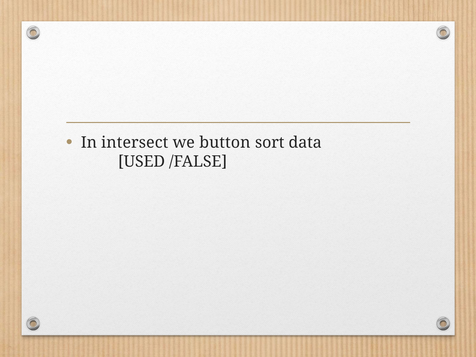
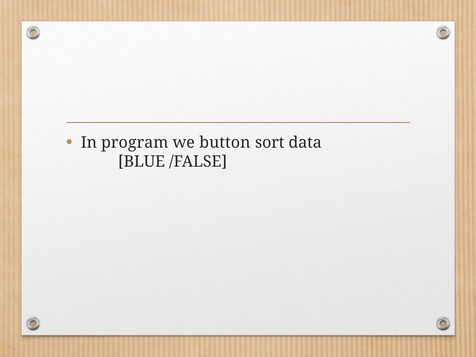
intersect: intersect -> program (135, 143)
USED: USED -> BLUE (142, 162)
